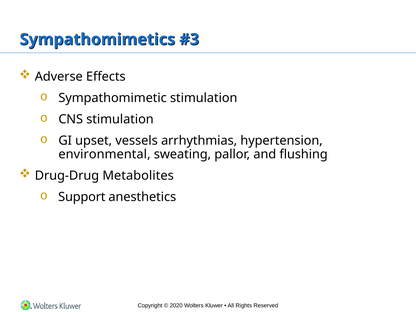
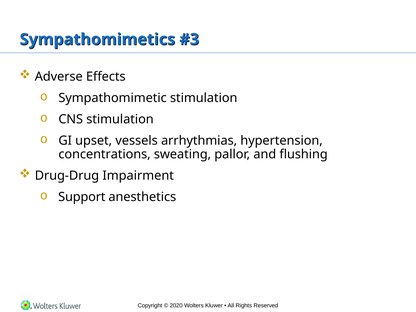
environmental: environmental -> concentrations (105, 154)
Metabolites: Metabolites -> Impairment (138, 176)
